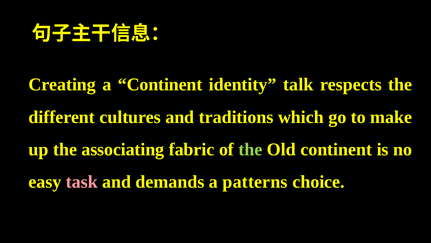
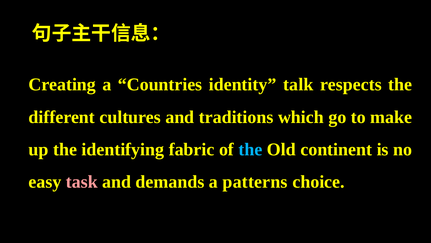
a Continent: Continent -> Countries (160, 84)
associating: associating -> identifying (123, 149)
the colour: light green -> light blue (250, 149)
